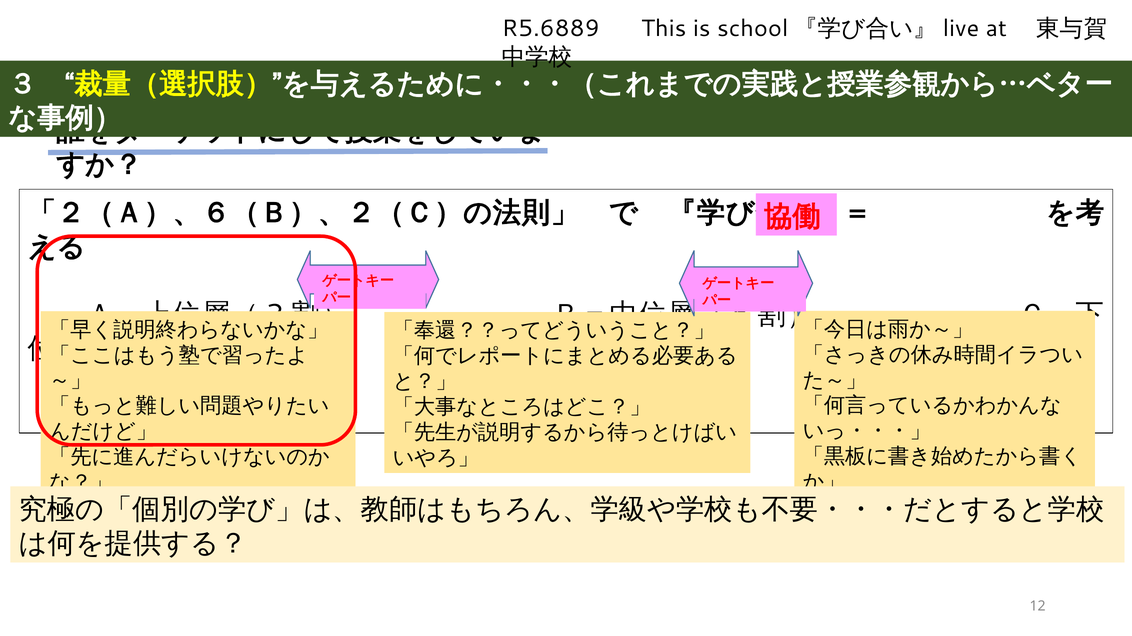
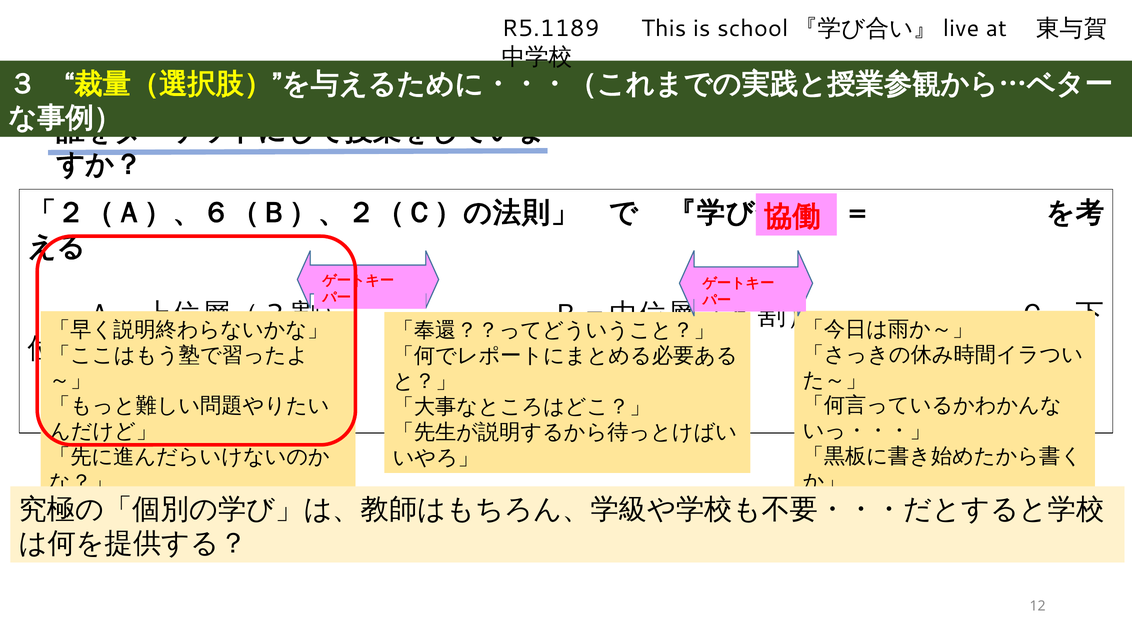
R5.6889: R5.6889 -> R5.1189 (551, 29)
